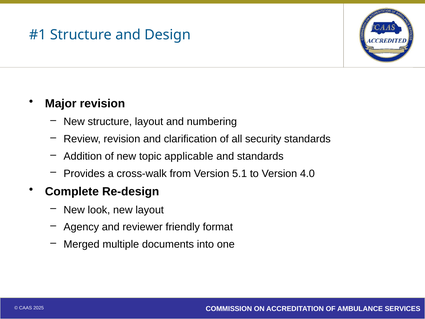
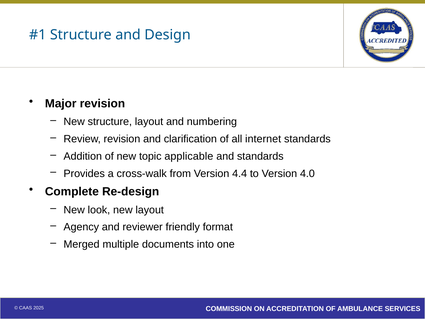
security: security -> internet (263, 139)
5.1: 5.1 -> 4.4 (240, 173)
